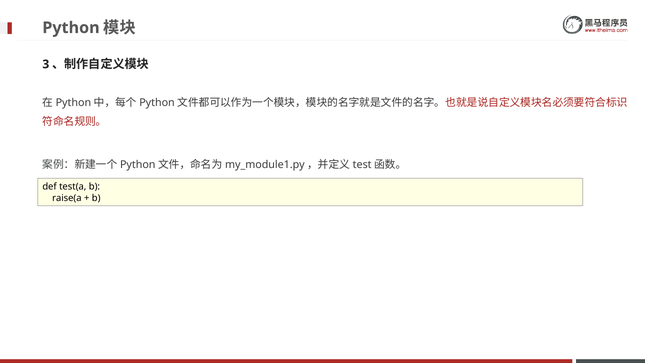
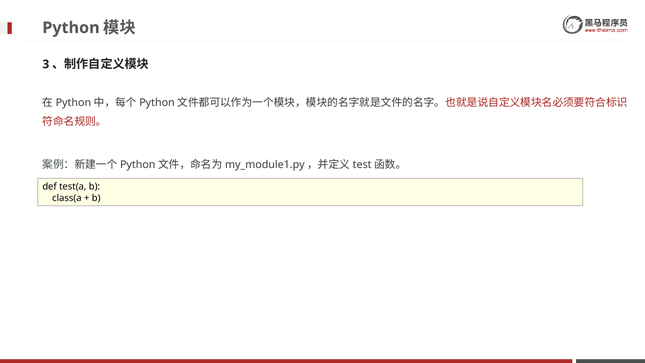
raise(a: raise(a -> class(a (67, 198)
